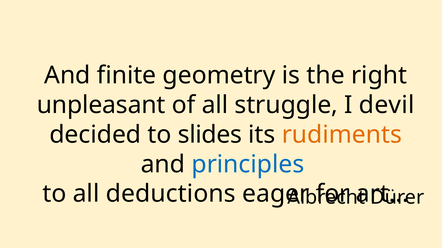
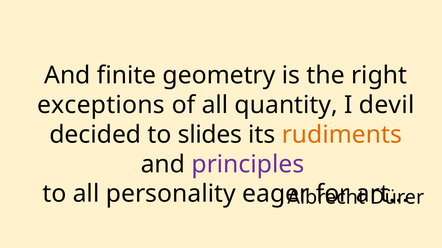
unpleasant: unpleasant -> exceptions (101, 105)
struggle: struggle -> quantity (286, 105)
principles colour: blue -> purple (248, 165)
deductions: deductions -> personality (171, 194)
